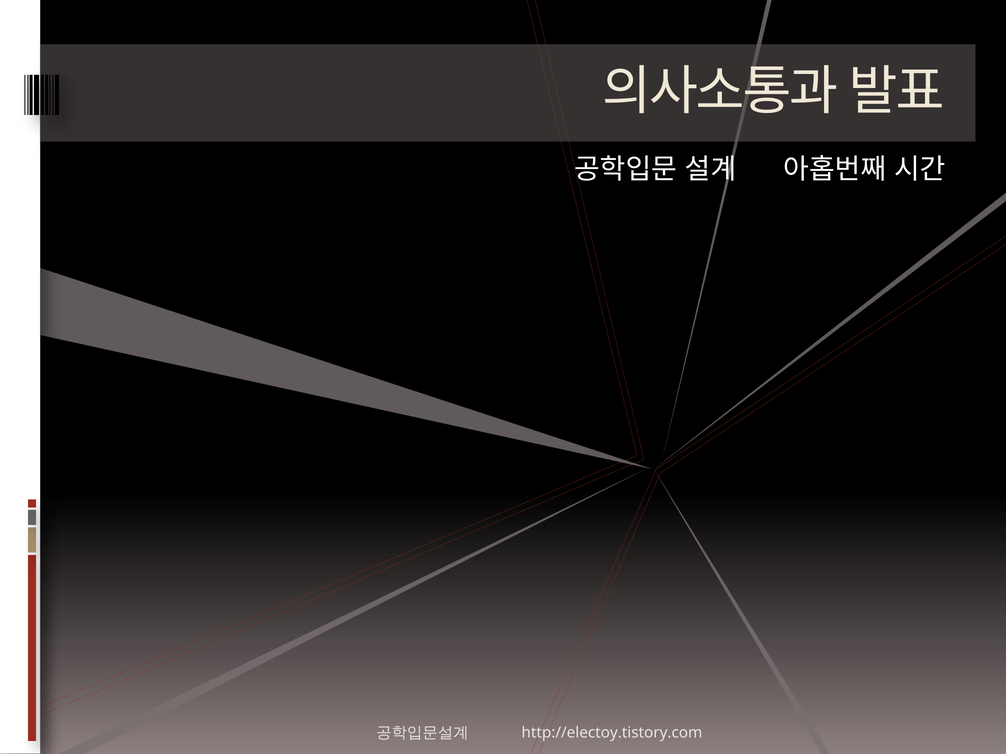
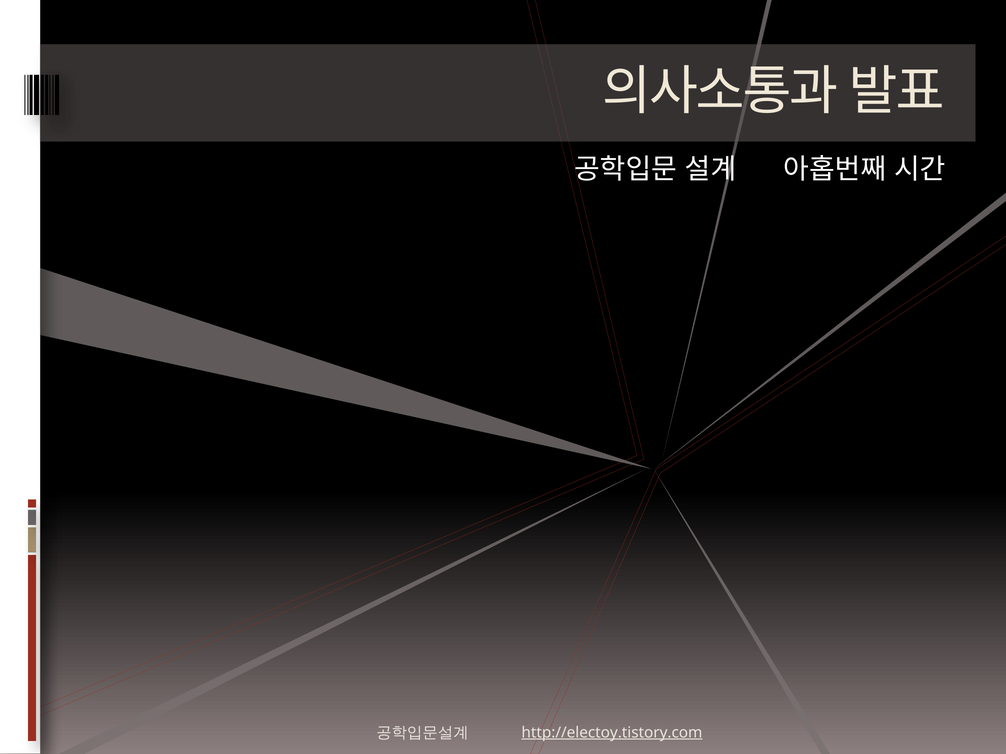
http://electoy.tistory.com underline: none -> present (612, 733)
